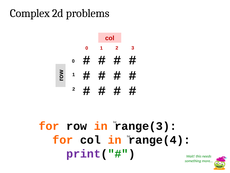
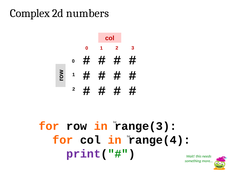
problems: problems -> numbers (88, 13)
